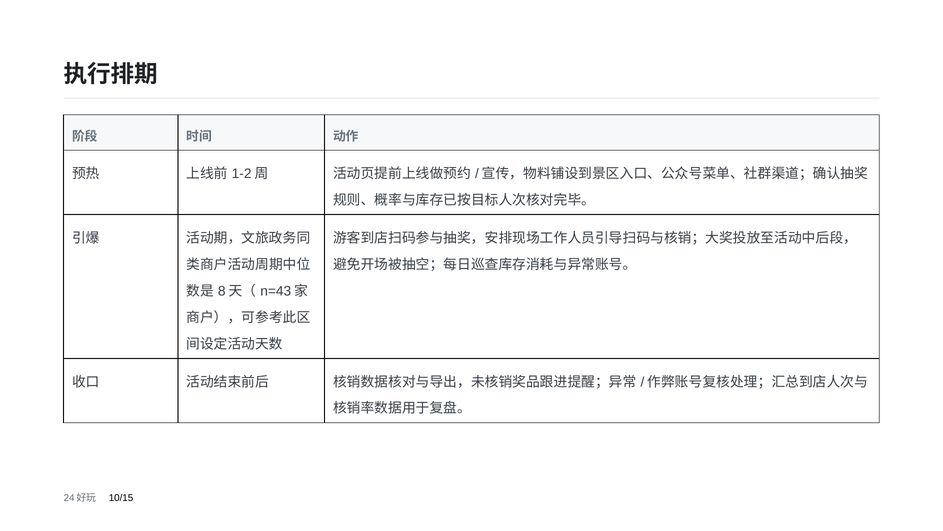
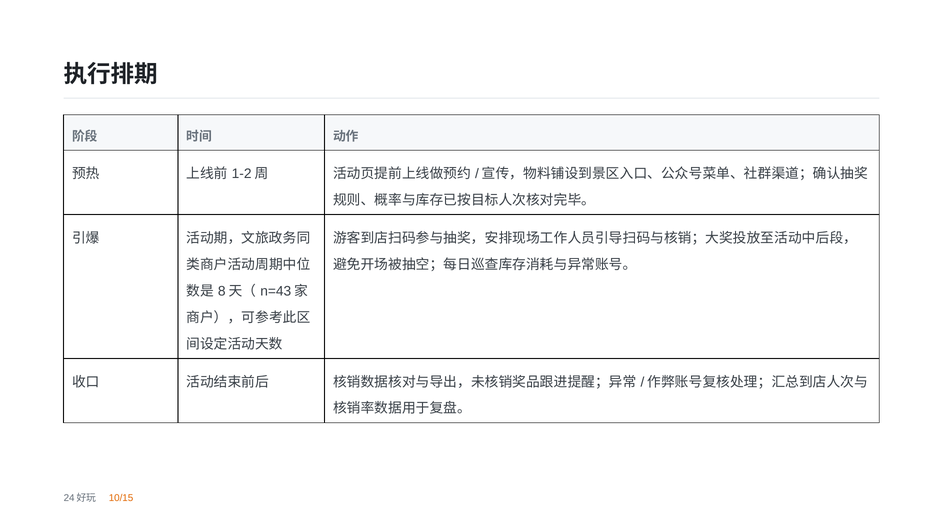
10/15 colour: black -> orange (121, 498)
